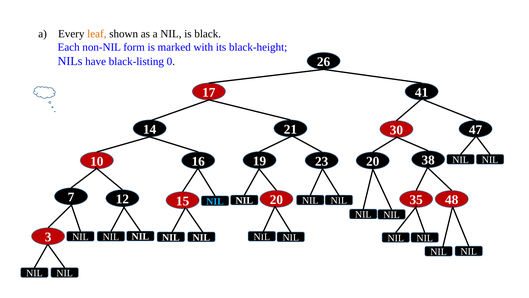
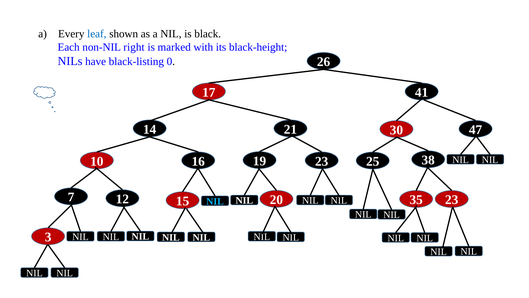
leaf colour: orange -> blue (97, 34)
form: form -> right (134, 47)
23 20: 20 -> 25 (373, 161)
35 48: 48 -> 23 (452, 200)
